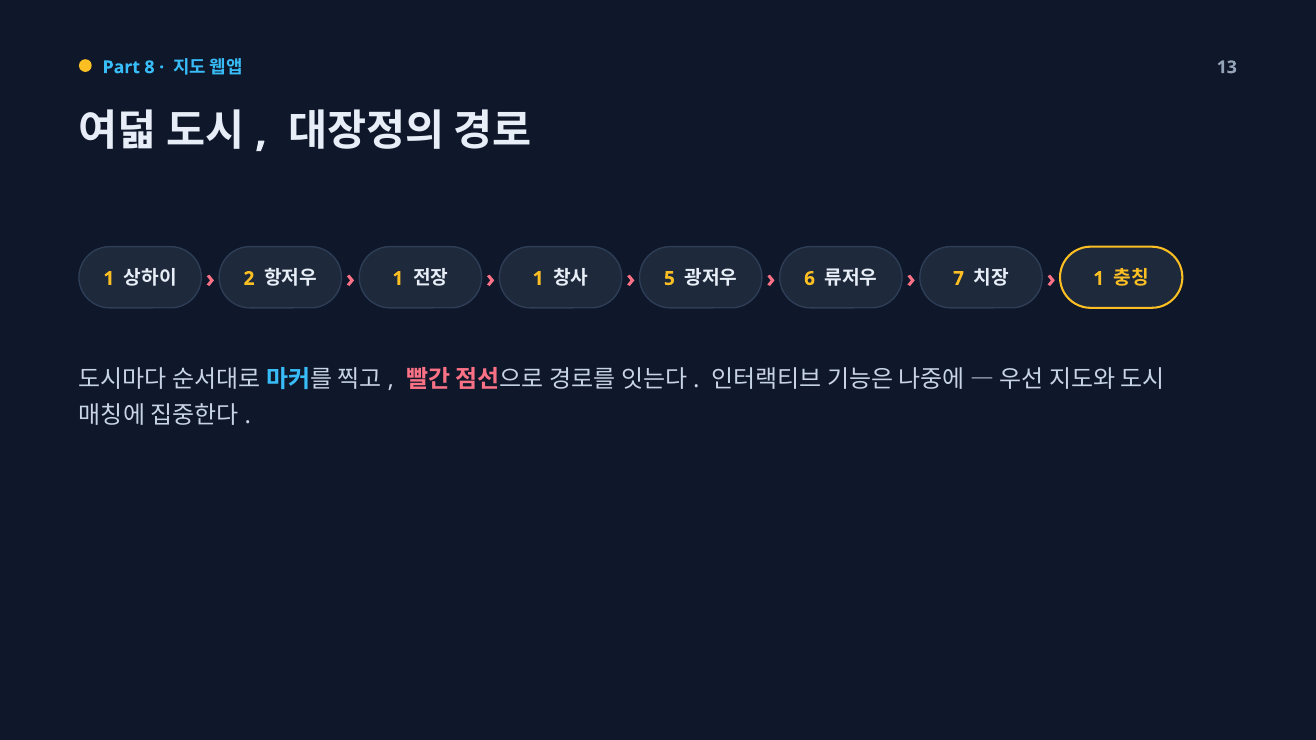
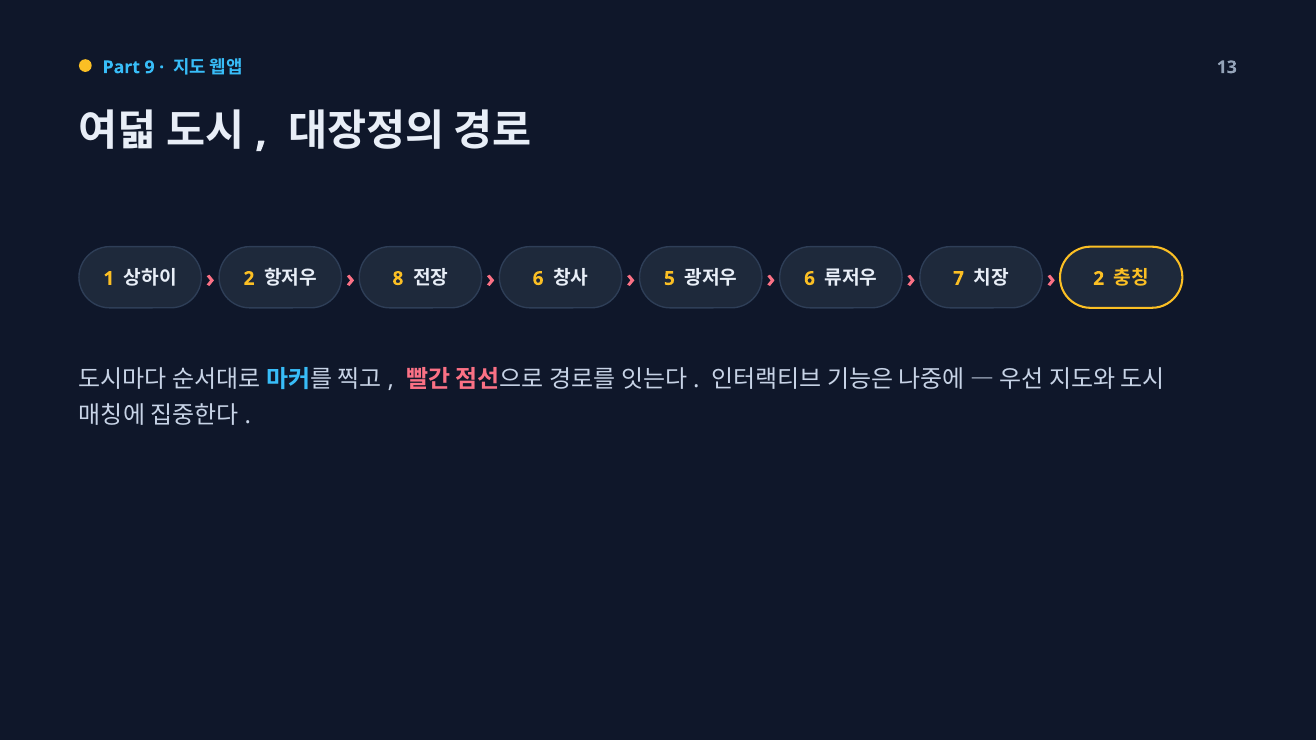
8: 8 -> 9 (149, 67)
1: 1 -> 8 (398, 279)
1: 1 -> 6 (538, 279)
1: 1 -> 2 (1099, 279)
